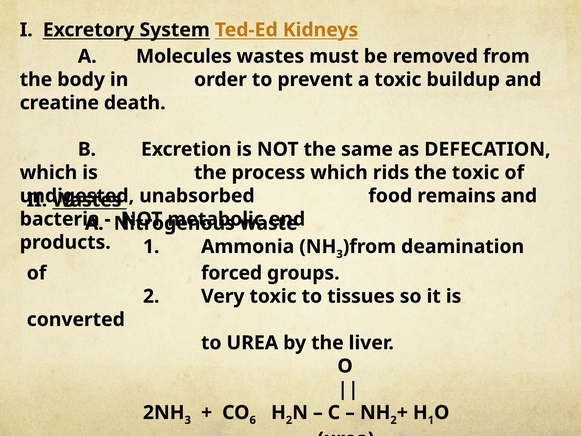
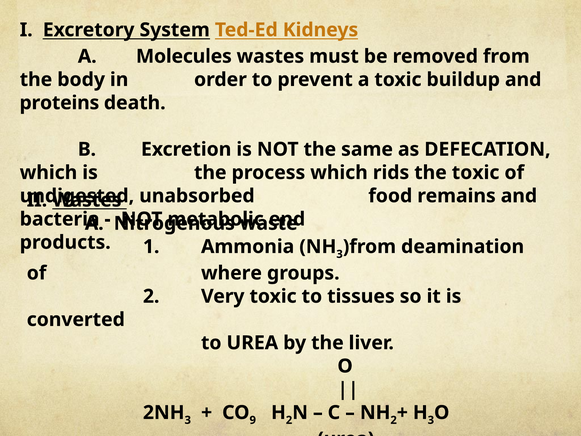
creatine: creatine -> proteins (59, 103)
forced: forced -> where (231, 273)
1: 1 -> 3 (431, 420)
6: 6 -> 9 (253, 420)
